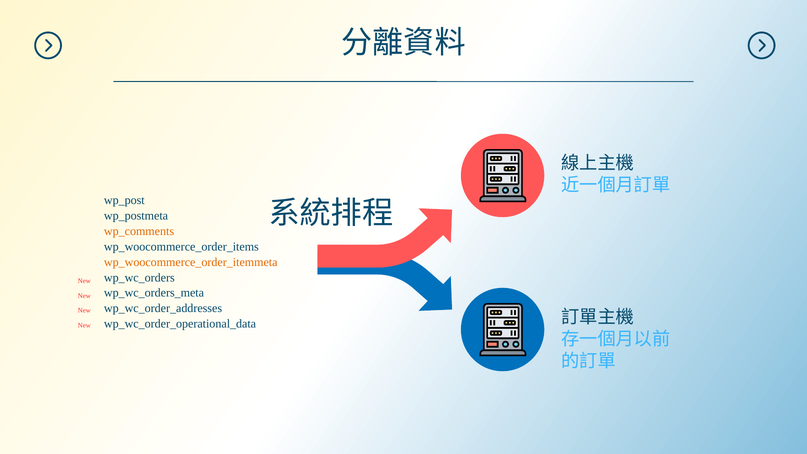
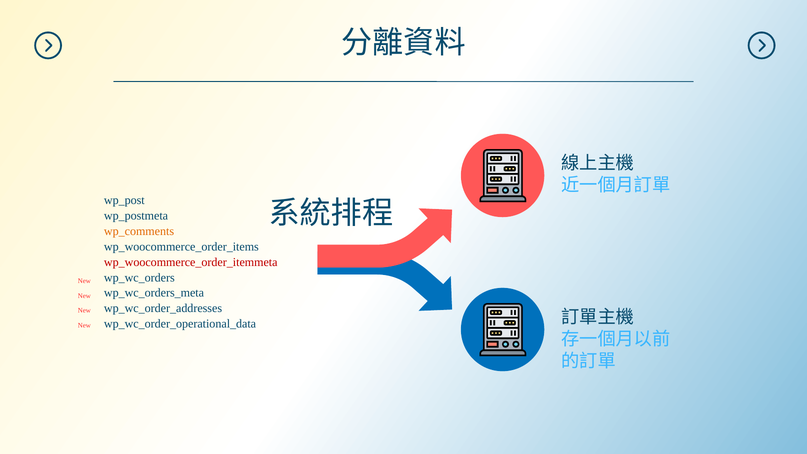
wp_woocommerce_order_itemmeta colour: orange -> red (191, 262)
